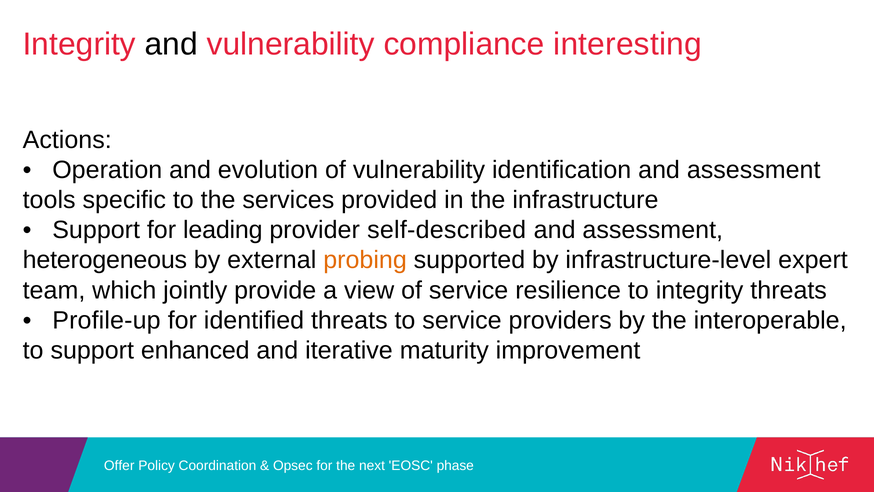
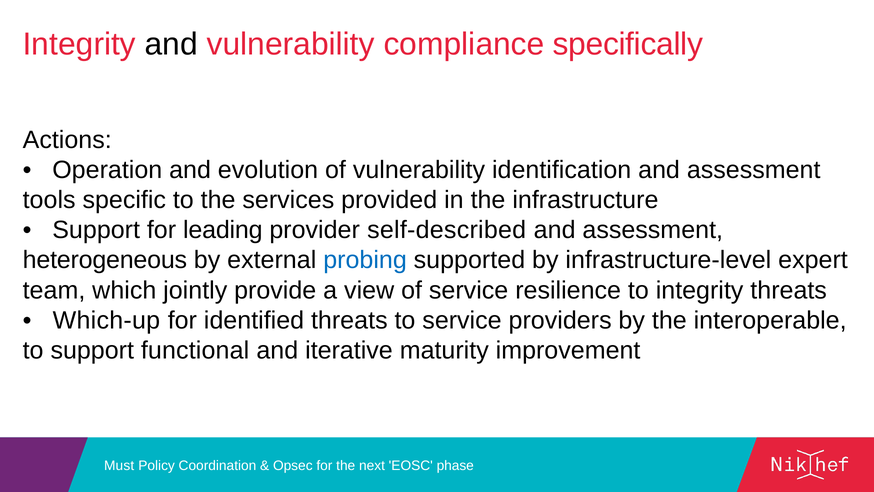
interesting: interesting -> specifically (628, 44)
probing colour: orange -> blue (365, 260)
Profile-up: Profile-up -> Which-up (106, 320)
enhanced: enhanced -> functional (195, 350)
Offer: Offer -> Must (119, 465)
